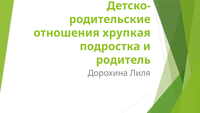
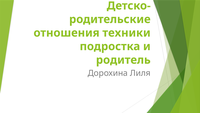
хрупкая: хрупкая -> техники (127, 33)
